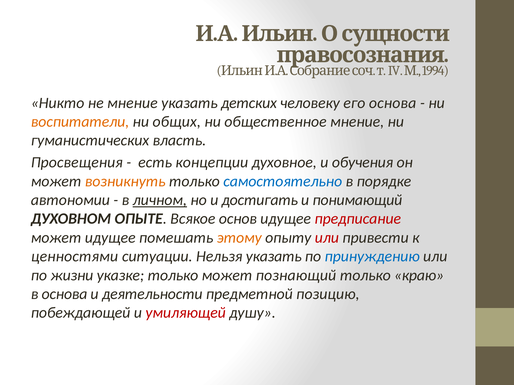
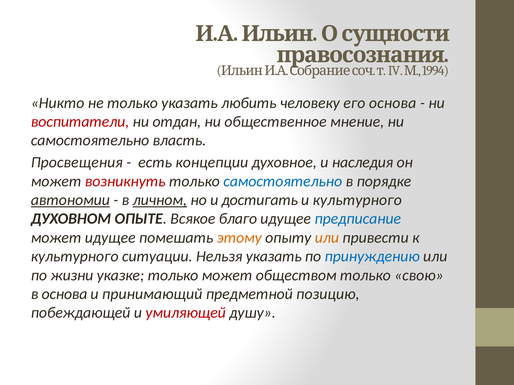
не мнение: мнение -> только (132, 103)
детских: детских -> любить (249, 103)
воспитатели colour: orange -> red (80, 122)
общих: общих -> отдан (177, 122)
гуманистических: гуманистических -> самостоятельно (90, 141)
обучения: обучения -> наследия (363, 163)
возникнуть colour: orange -> red (125, 181)
автономии underline: none -> present (70, 200)
и понимающий: понимающий -> культурного (357, 200)
основ: основ -> благо (238, 219)
предписание colour: red -> blue (358, 219)
или colour: red -> orange (327, 238)
ценностями: ценностями -> культурного (75, 257)
познающий: познающий -> обществом (296, 276)
краю: краю -> свою (419, 276)
деятельности: деятельности -> принимающий (152, 294)
